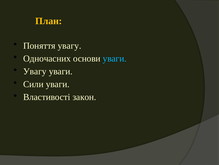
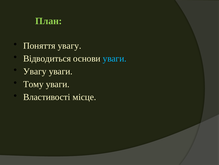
План colour: yellow -> light green (49, 21)
Одночасних: Одночасних -> Відводиться (47, 58)
Сили: Сили -> Тому (33, 84)
закон: закон -> місце (84, 97)
